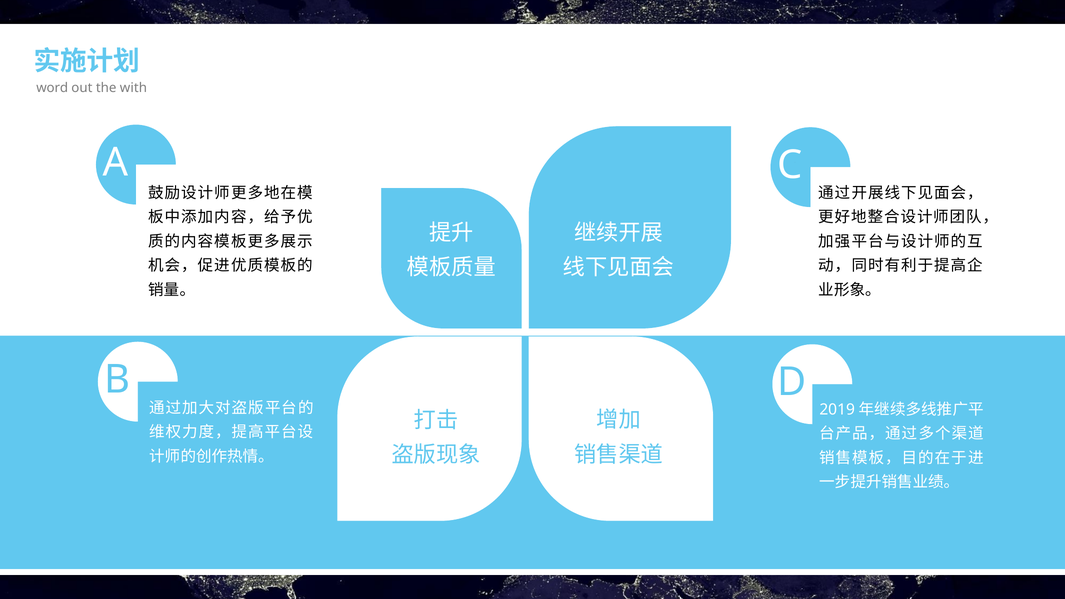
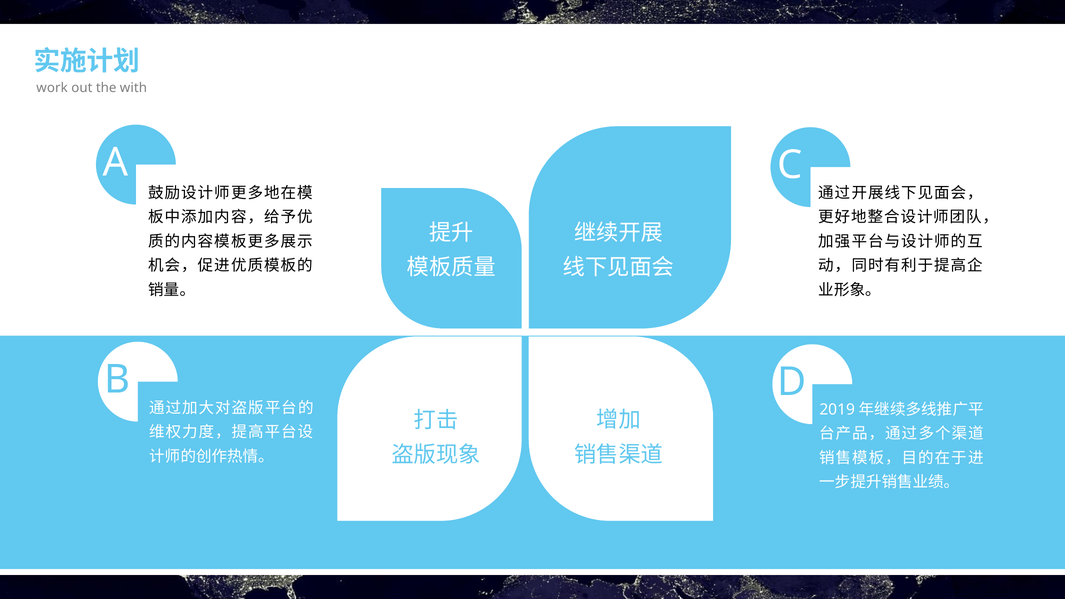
word: word -> work (52, 88)
